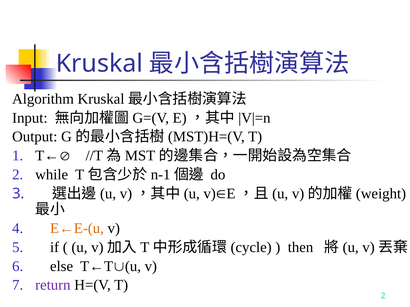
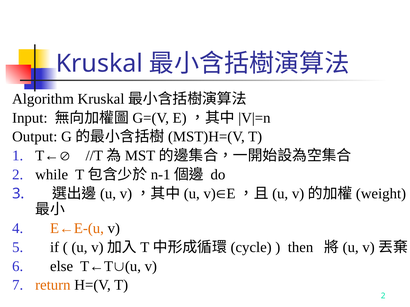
return colour: purple -> orange (53, 286)
